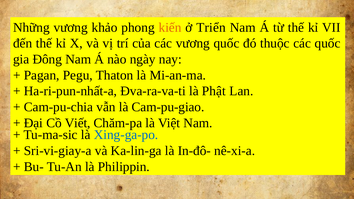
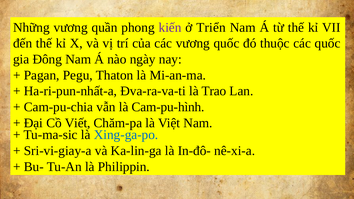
khảo: khảo -> quần (105, 27)
kiến colour: orange -> purple (170, 27)
Phật: Phật -> Trao (214, 91)
Cam-pu-giao: Cam-pu-giao -> Cam-pu-hình (168, 107)
